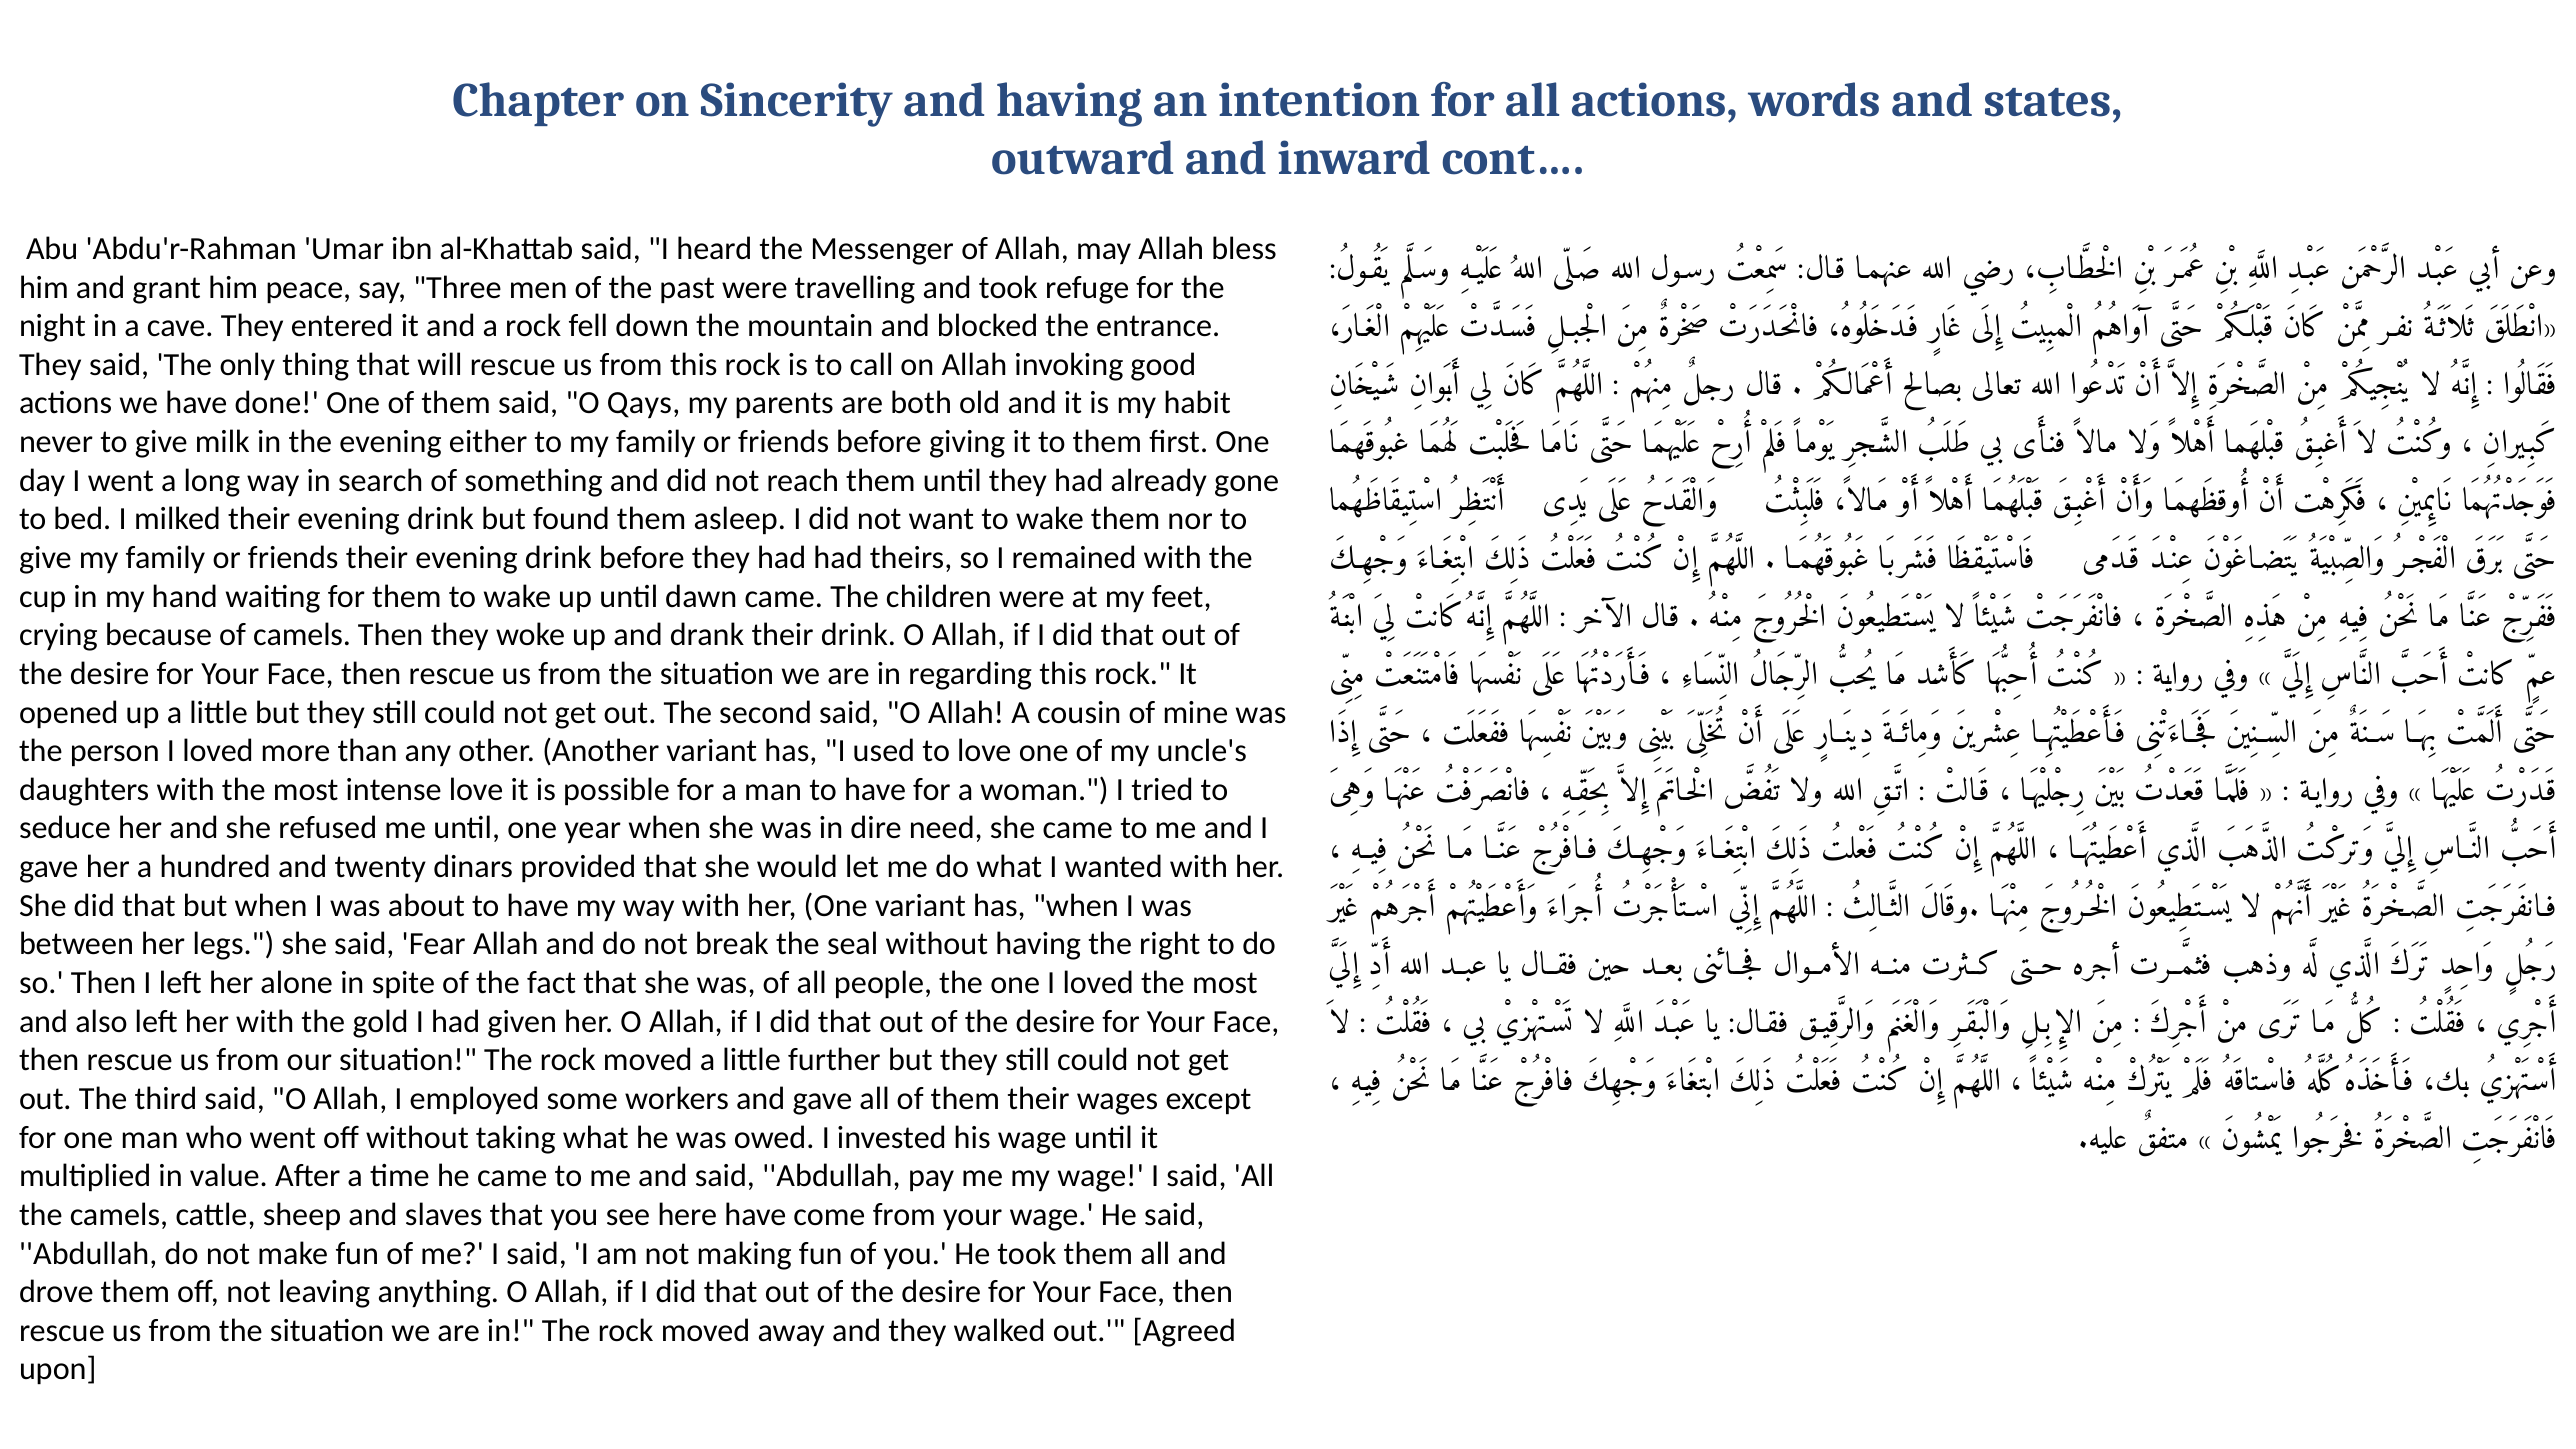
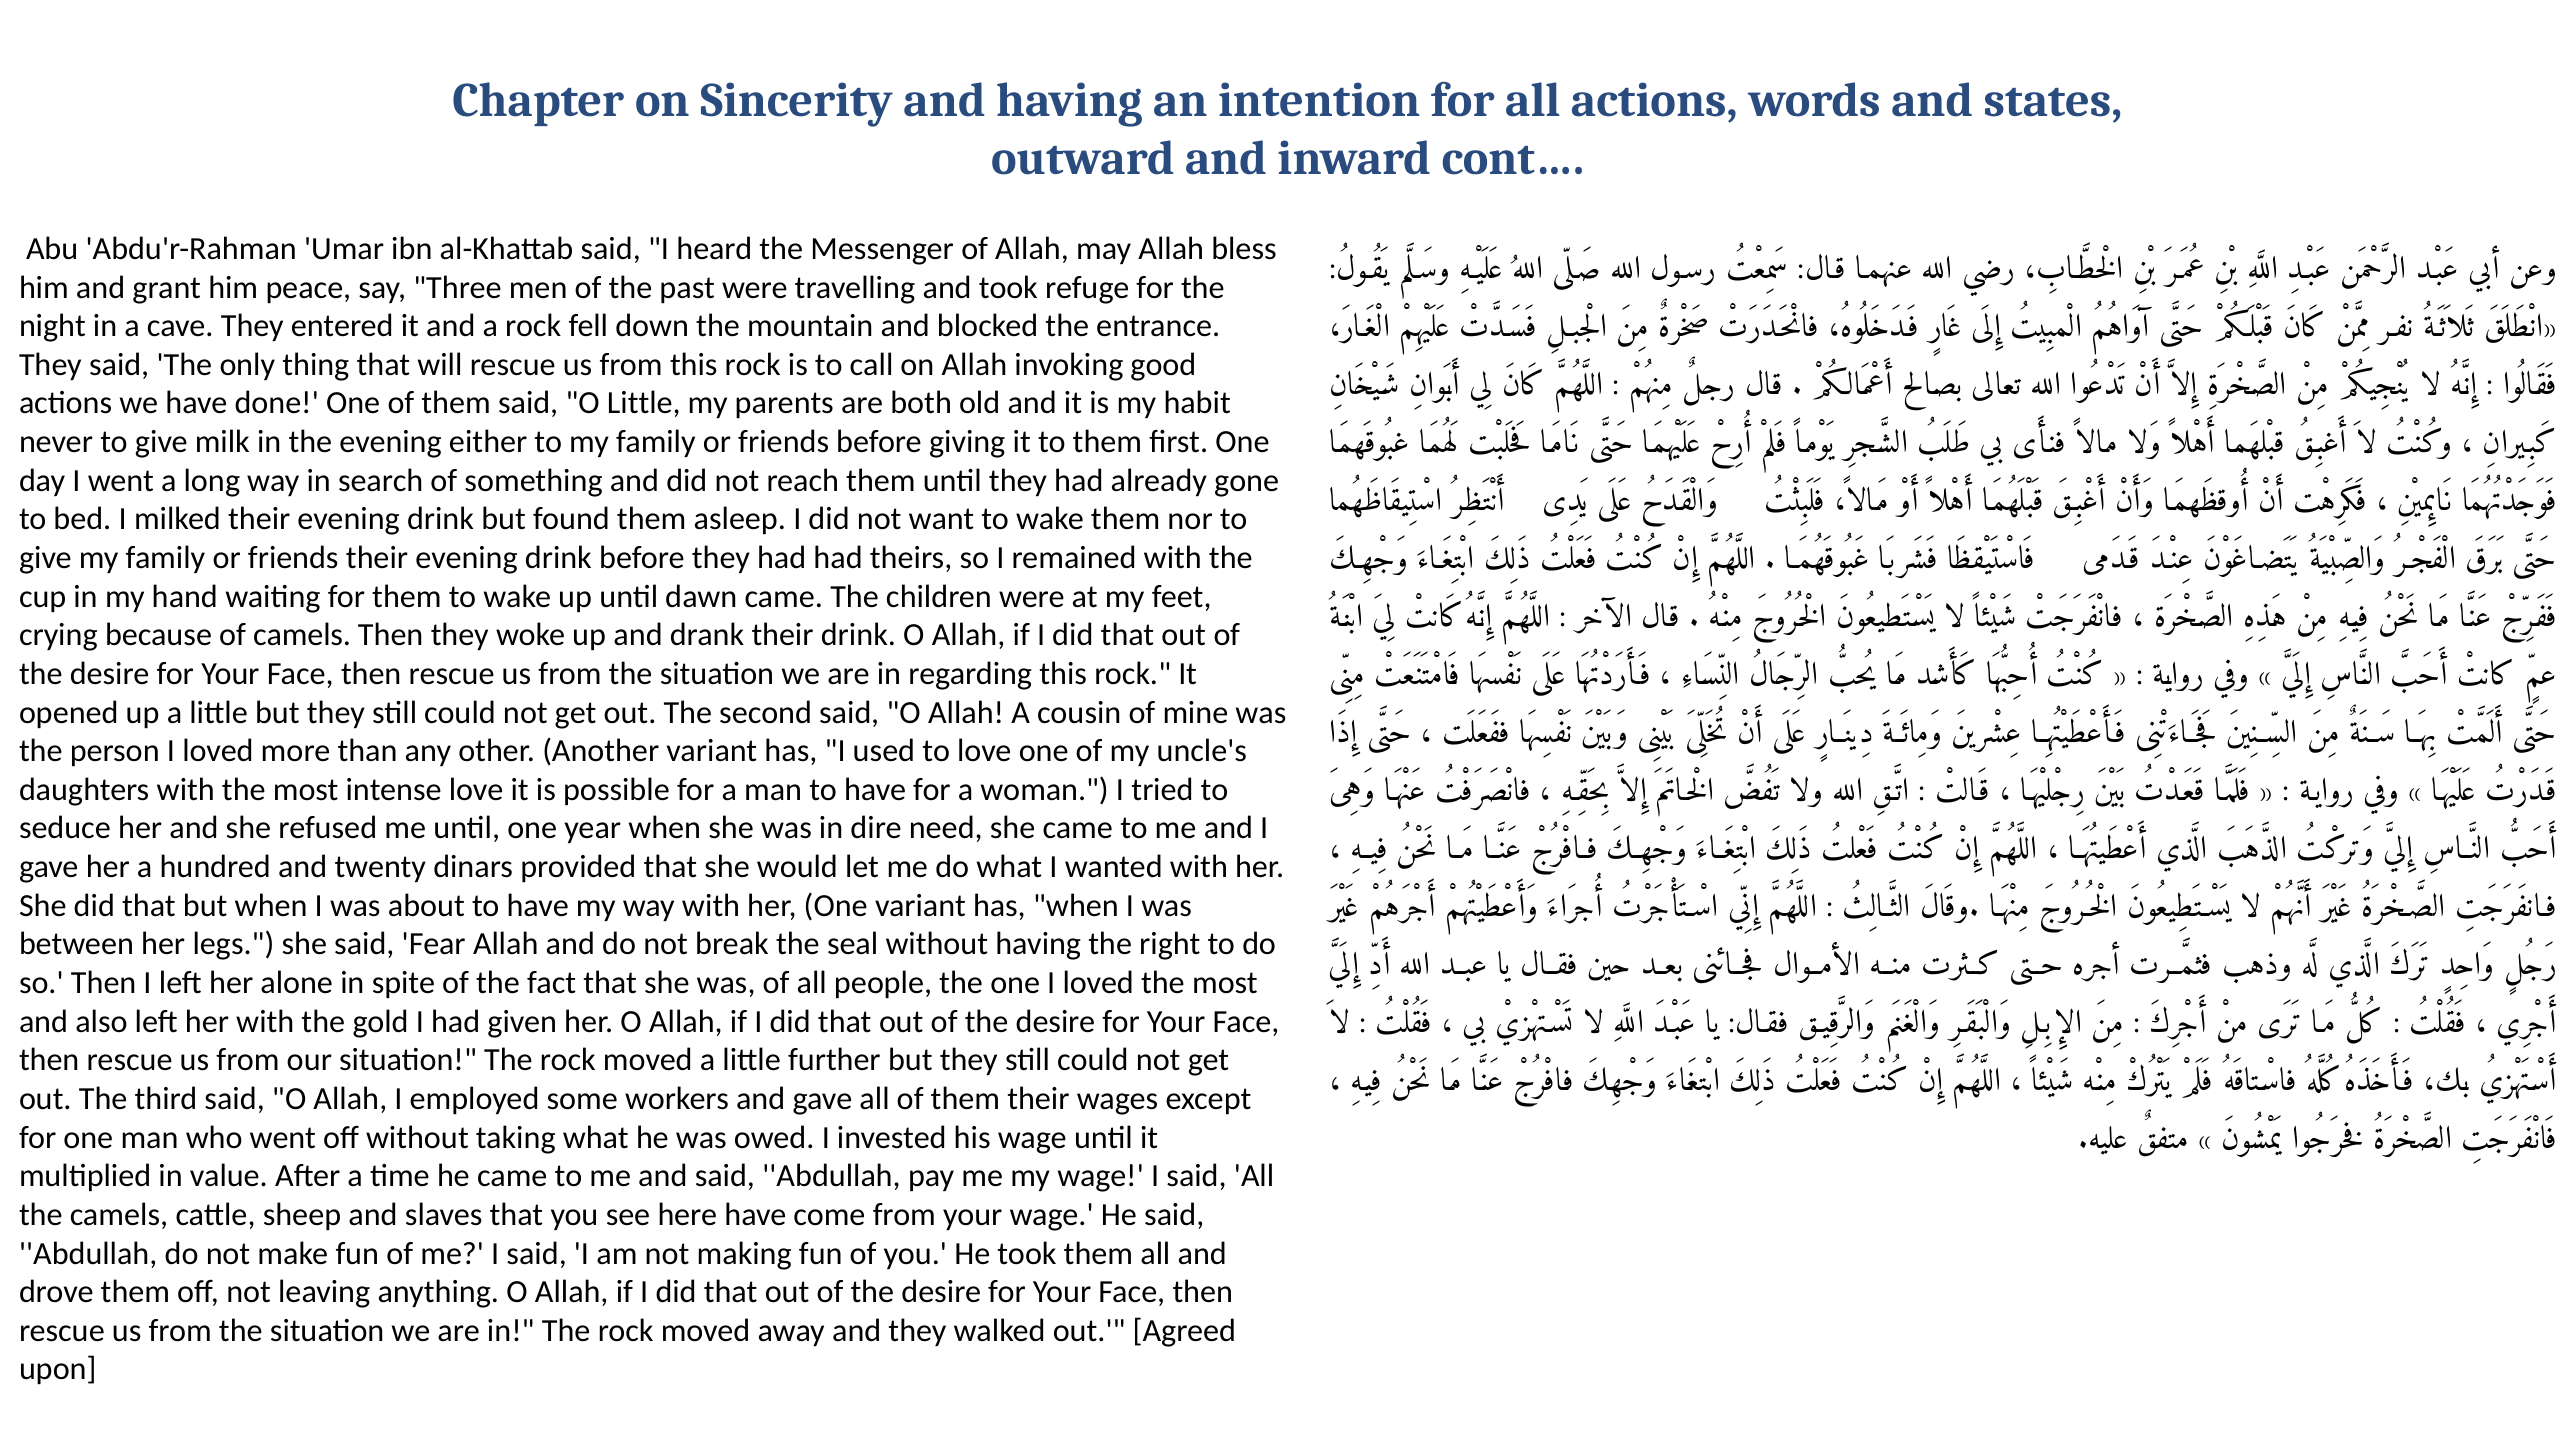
O Qays: Qays -> Little (644, 403)
